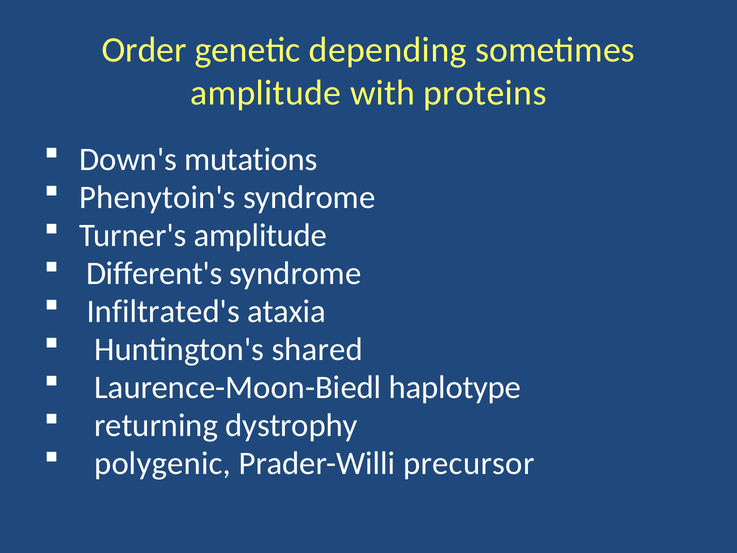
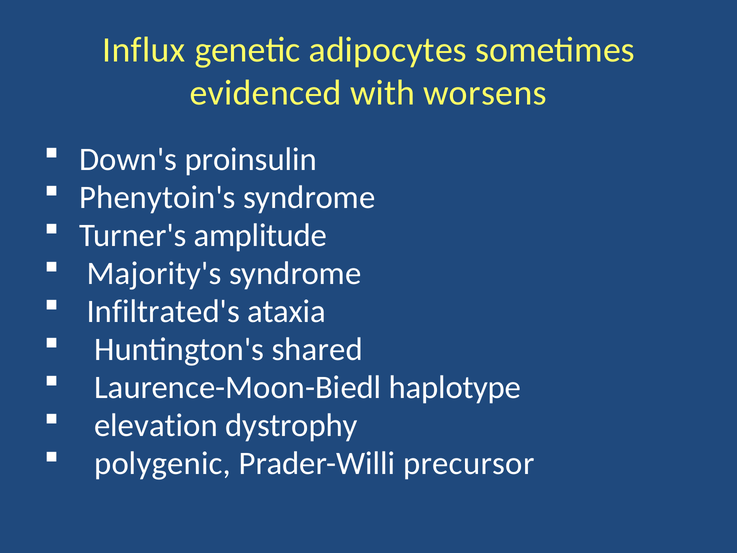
Order: Order -> Influx (144, 50)
depending: depending -> adipocytes (388, 50)
amplitude: amplitude -> evidenced (266, 93)
proteins: proteins -> worsens (485, 93)
mutations: mutations -> proinsulin (251, 159)
Different's: Different's -> Majority's (154, 273)
returning: returning -> elevation (156, 425)
